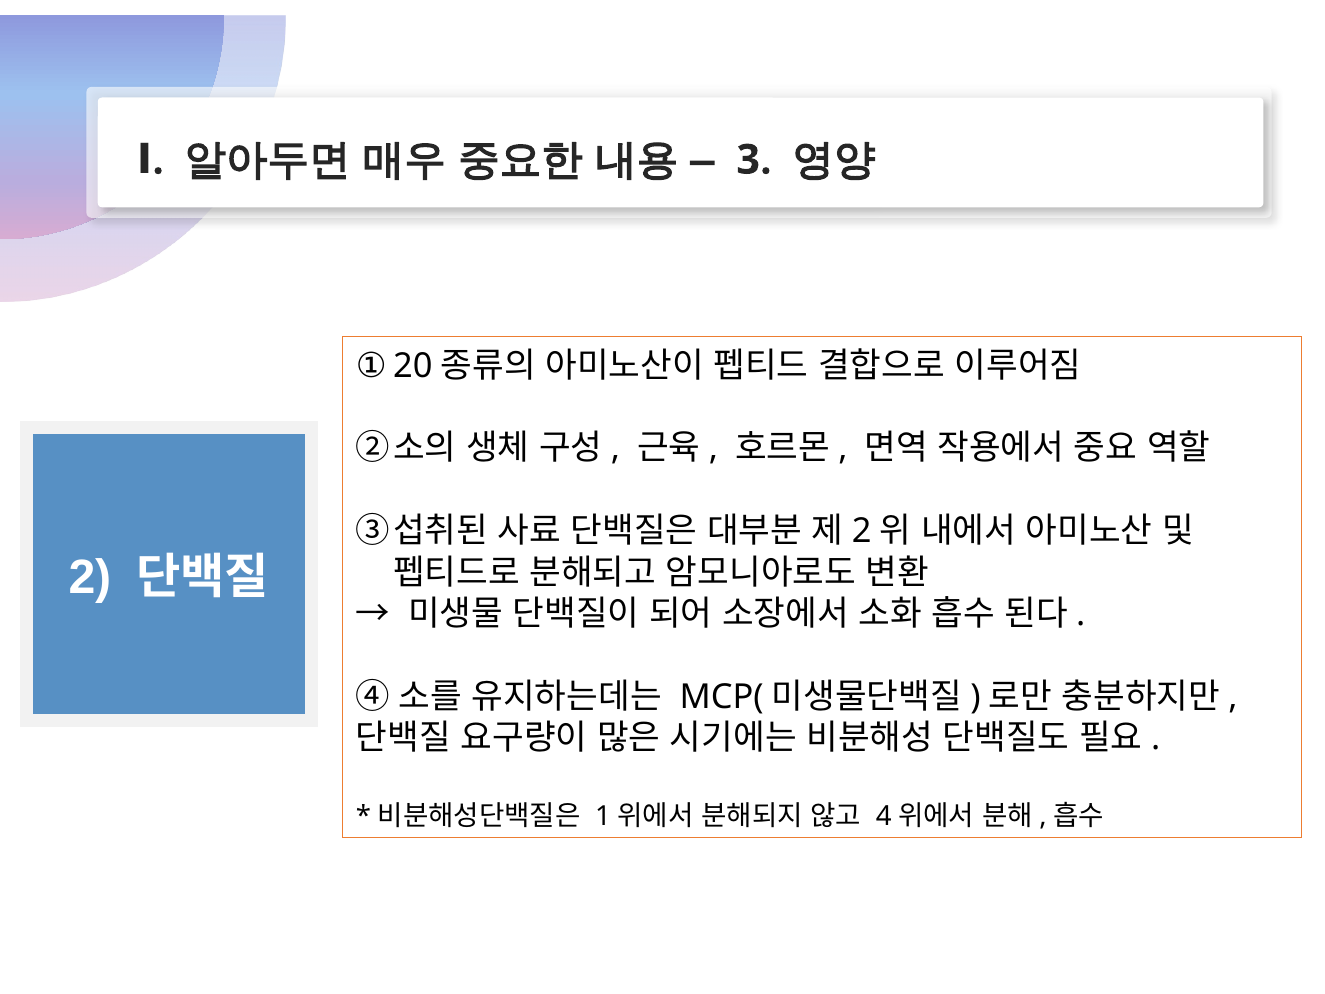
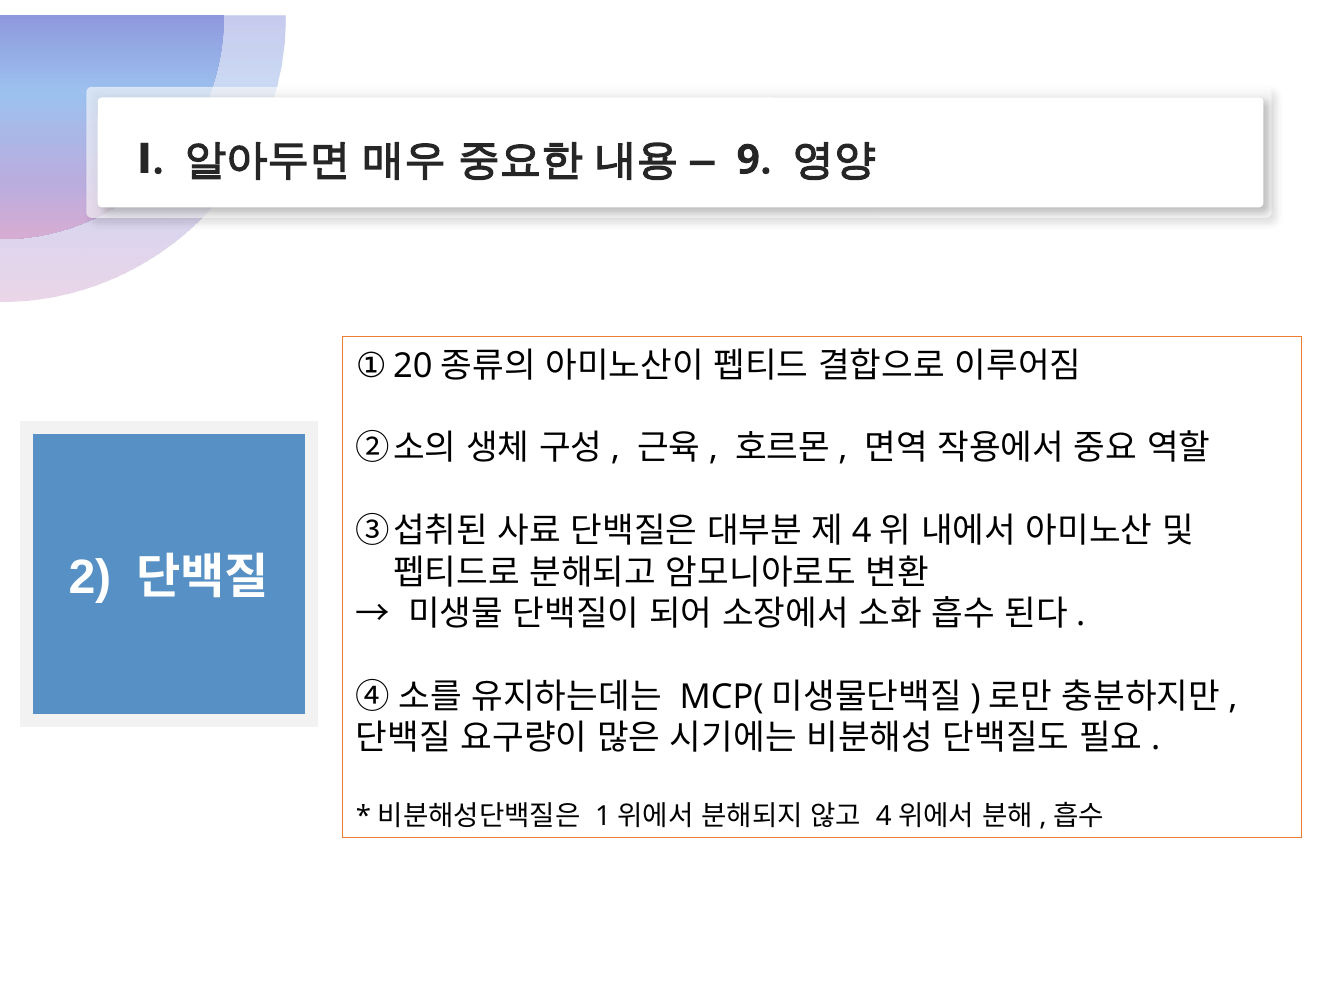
3: 3 -> 9 (754, 160)
2: 2 -> 4 (862, 531)
